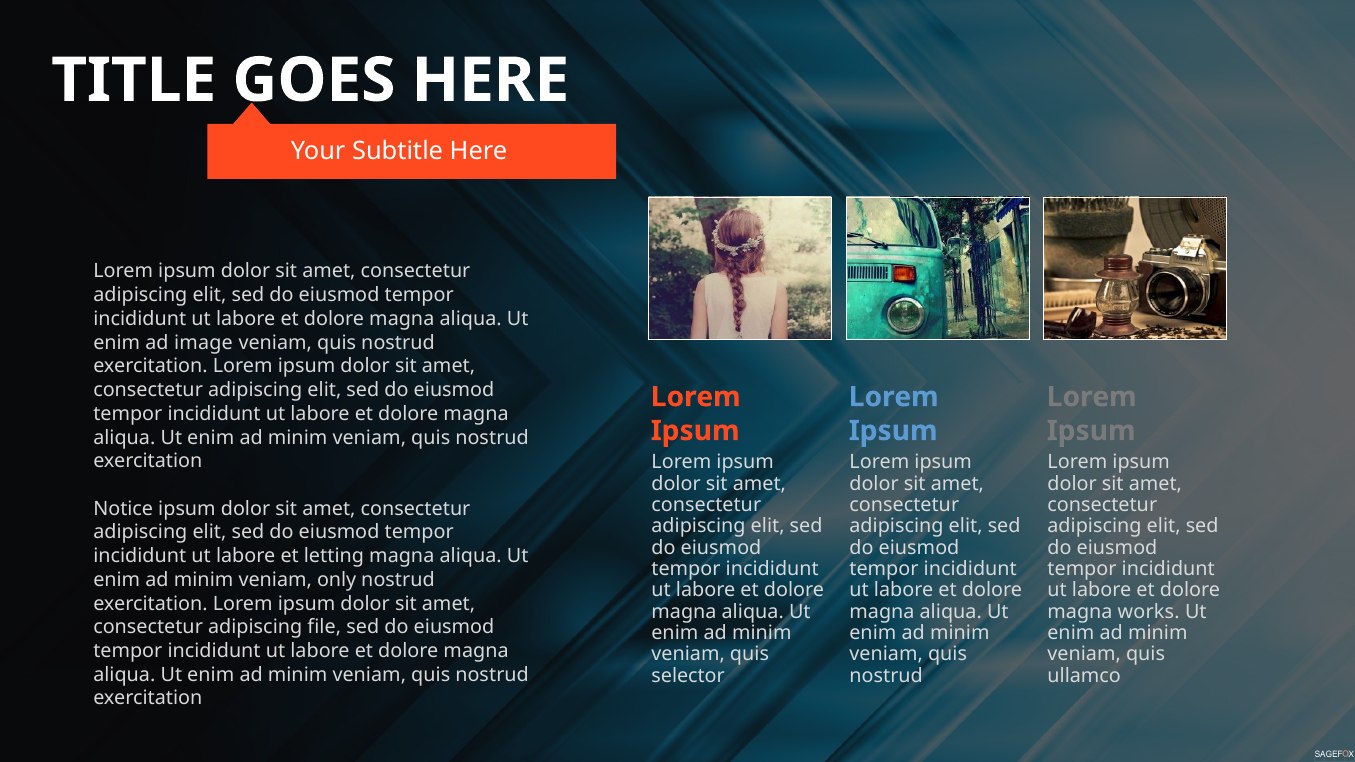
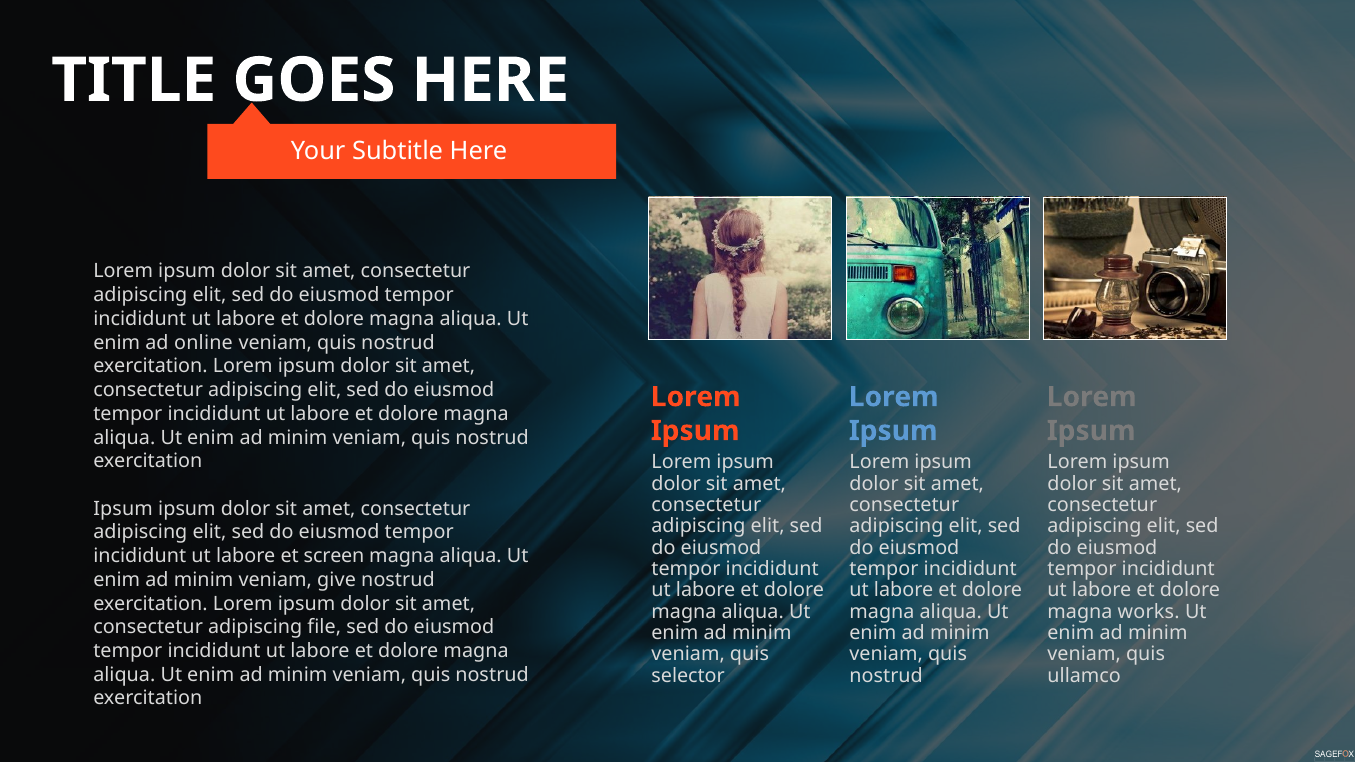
image: image -> online (203, 343)
Notice: Notice -> Ipsum (123, 509)
letting: letting -> screen (334, 556)
only: only -> give (337, 580)
